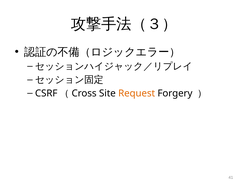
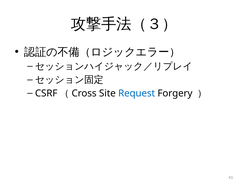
Request colour: orange -> blue (137, 93)
